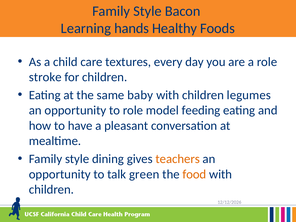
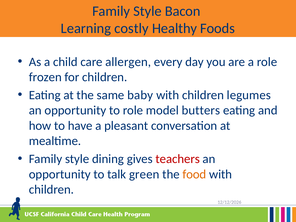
hands: hands -> costly (132, 28)
textures: textures -> allergen (128, 62)
stroke: stroke -> frozen (45, 77)
feeding: feeding -> butters (201, 110)
teachers colour: orange -> red (178, 159)
